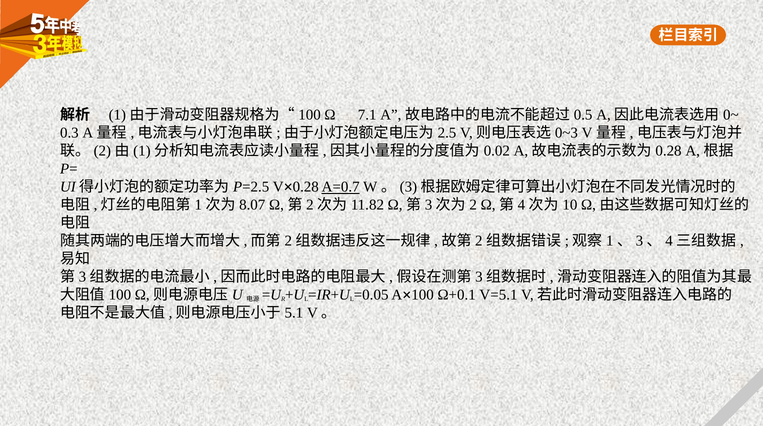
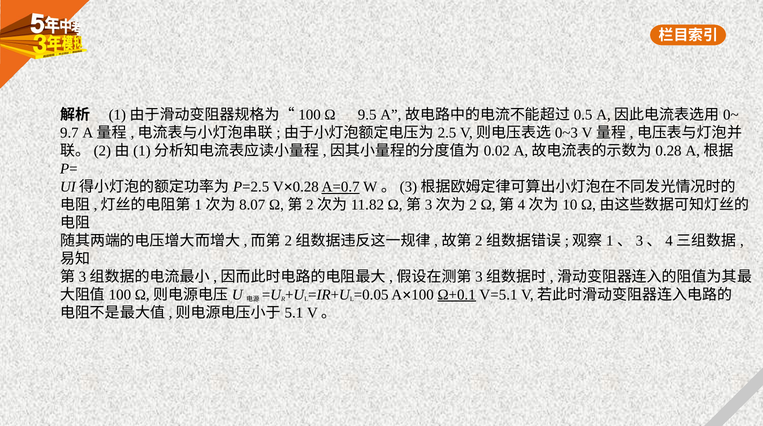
7.1: 7.1 -> 9.5 (367, 115)
0.3: 0.3 -> 9.7 (69, 133)
Ω+0.1 underline: none -> present (457, 295)
